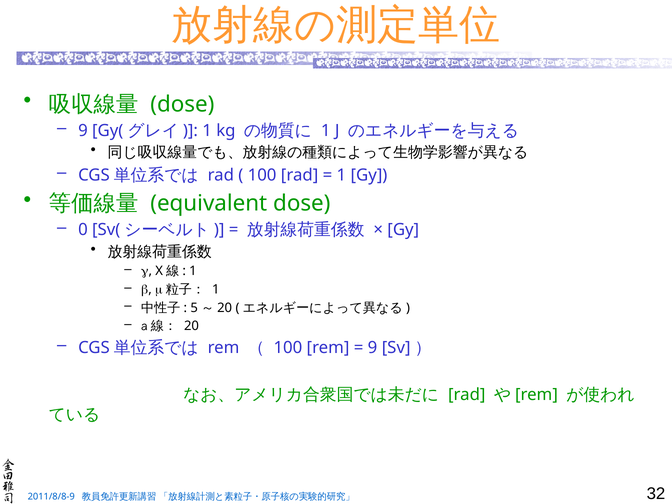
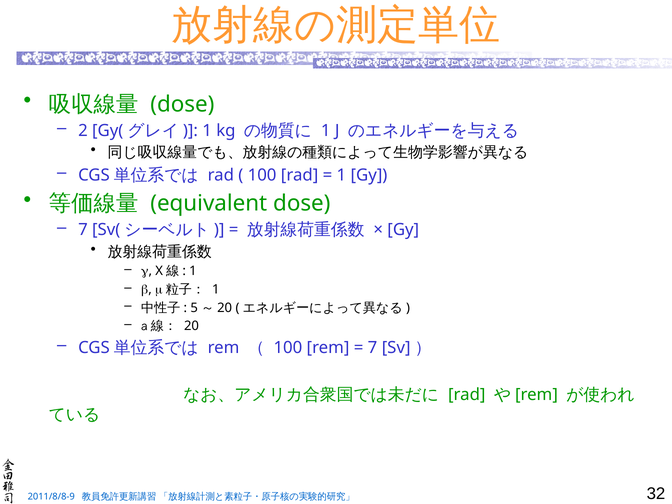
9: 9 -> 2 (83, 131)
0: 0 -> 7 (83, 230)
9: 9 -> 7 (373, 348)
